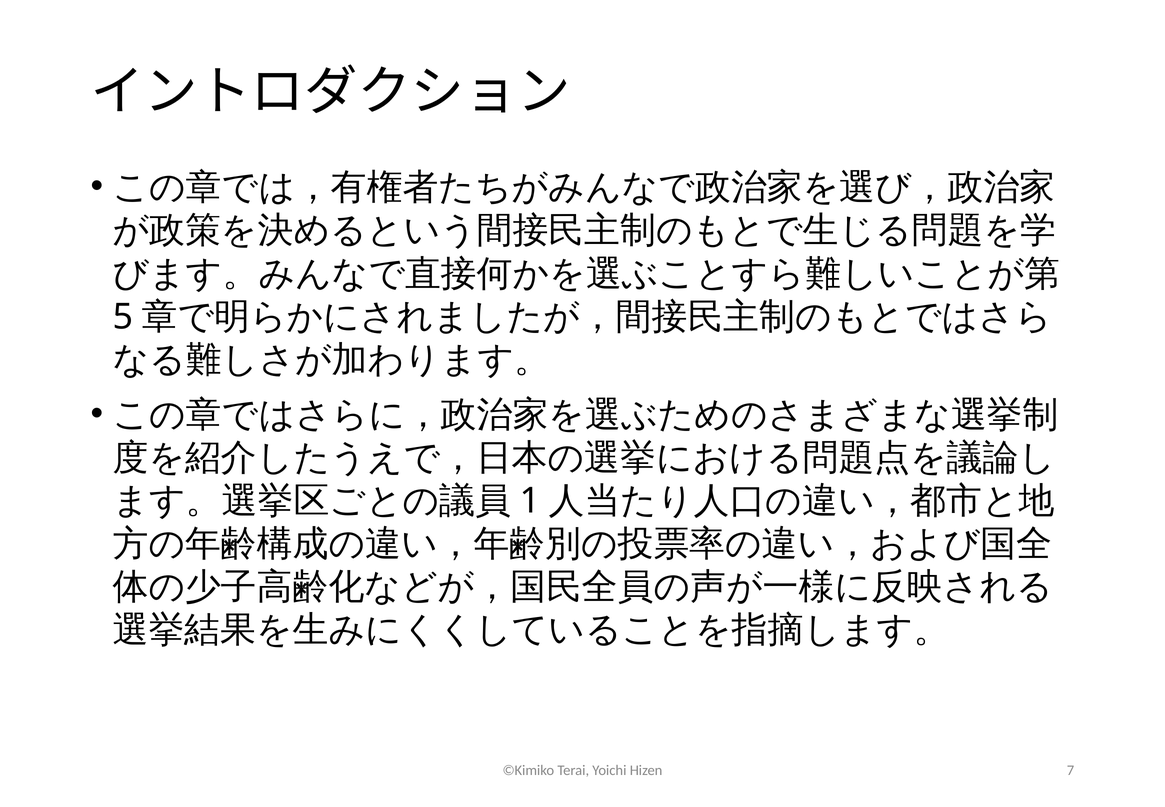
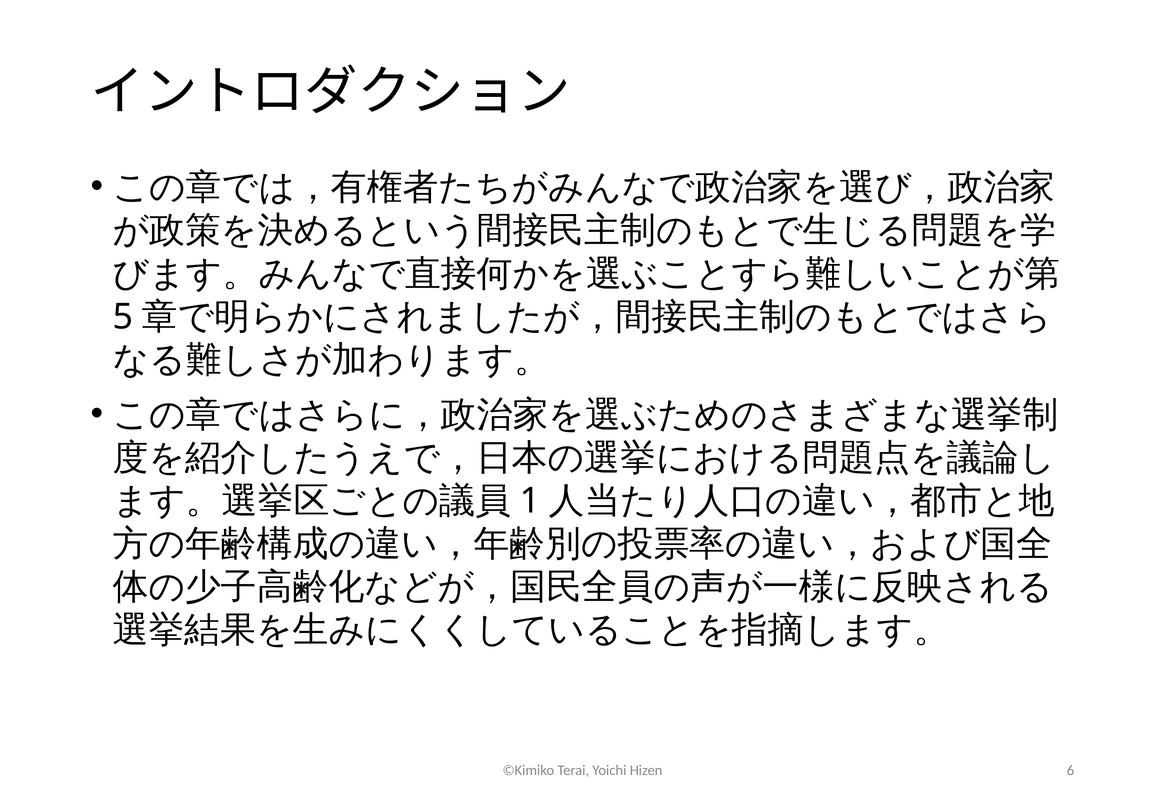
7: 7 -> 6 (1070, 770)
